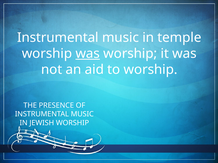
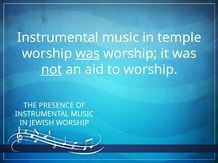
not underline: none -> present (52, 70)
